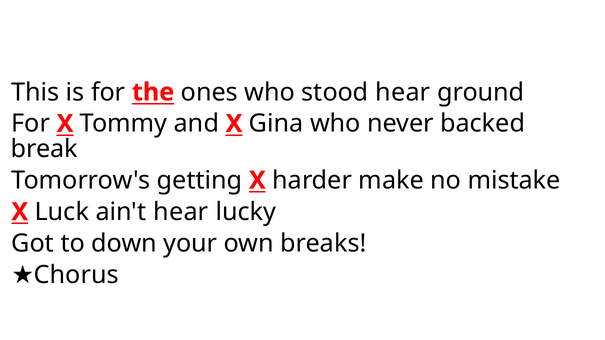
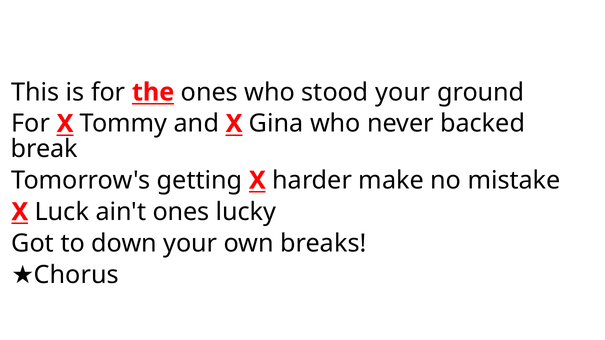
stood hear: hear -> your (403, 92)
ain't hear: hear -> ones (181, 212)
